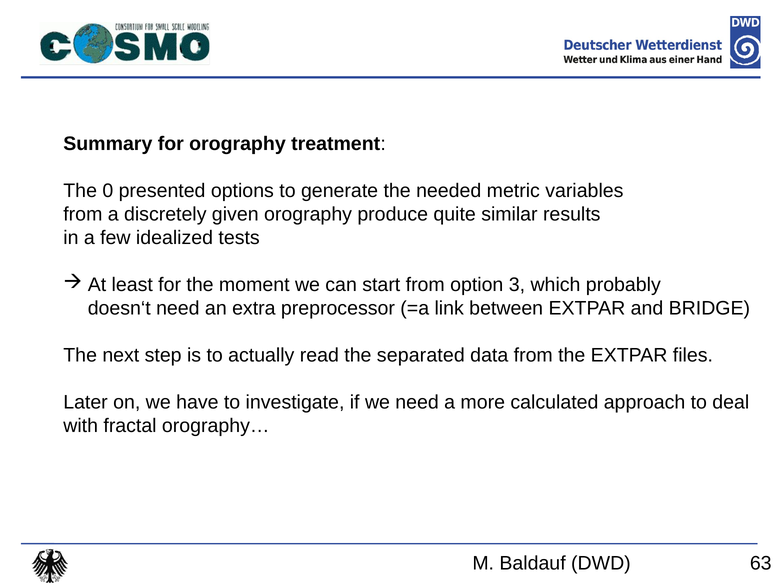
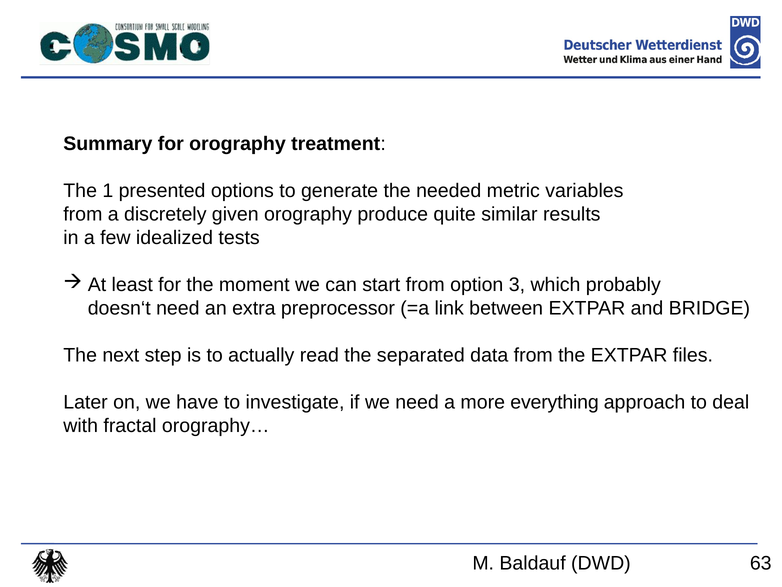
0: 0 -> 1 (108, 191)
calculated: calculated -> everything (555, 402)
